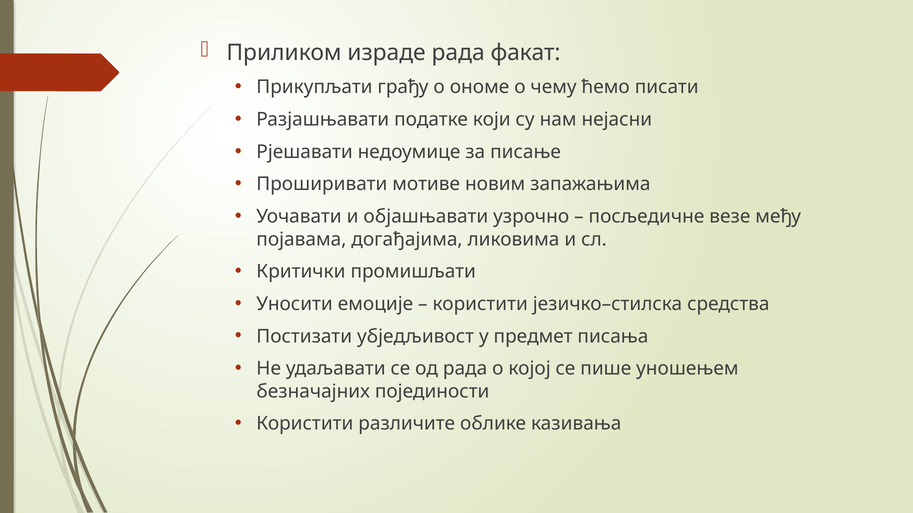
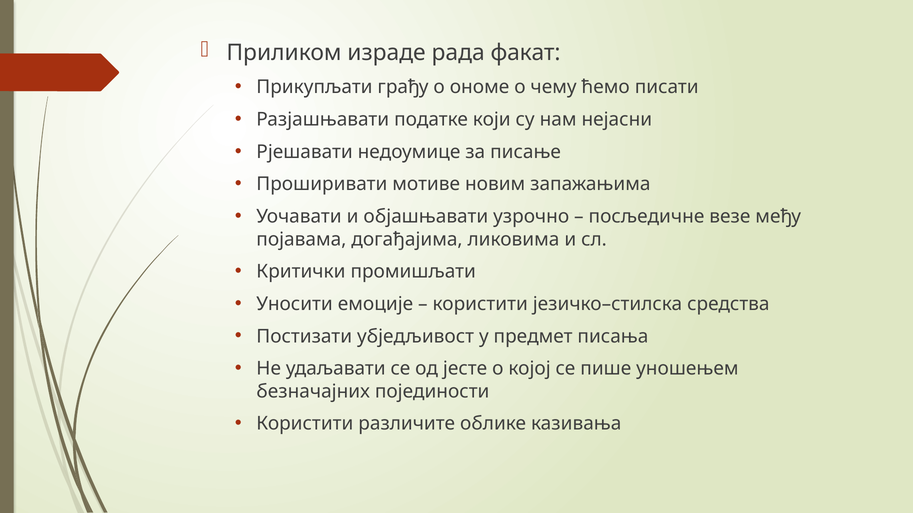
од рада: рада -> јесте (465, 369)
